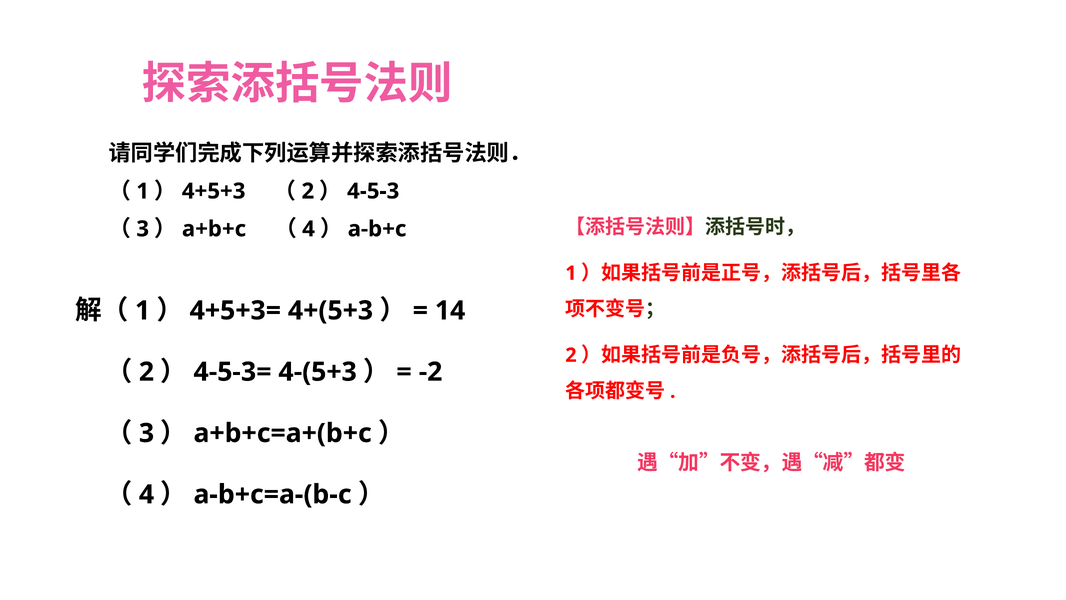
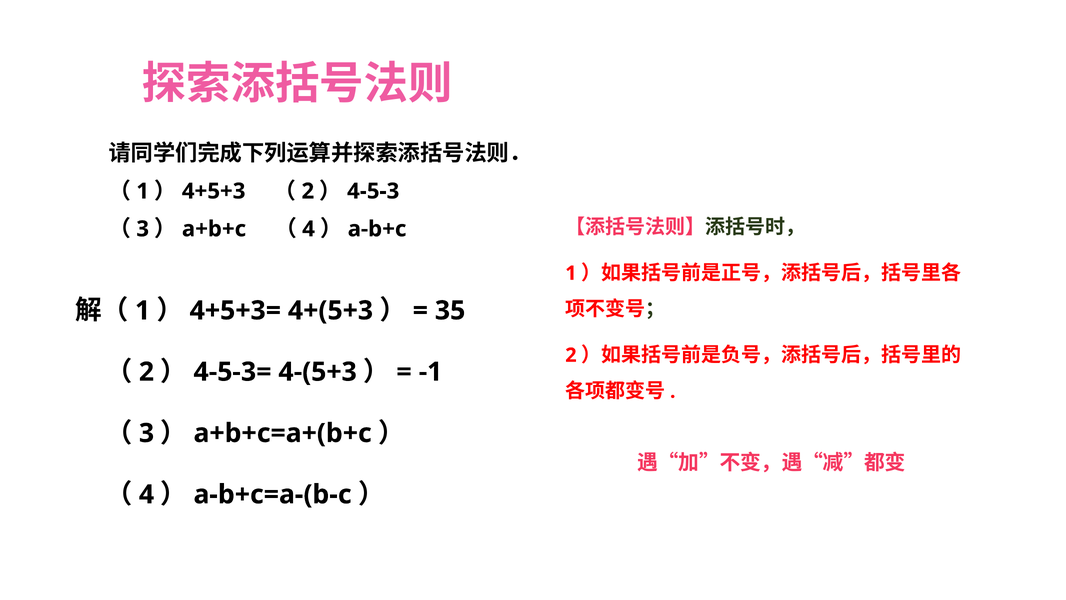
14: 14 -> 35 (450, 310)
-2: -2 -> -1 (430, 372)
